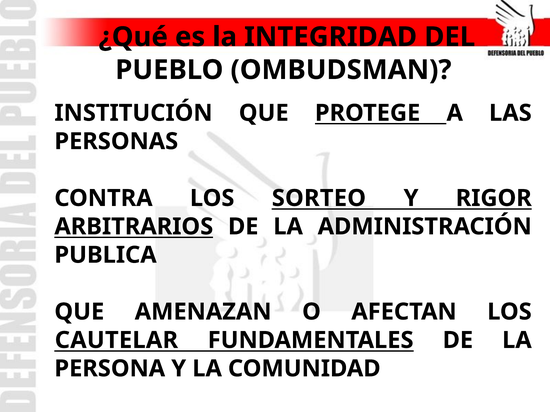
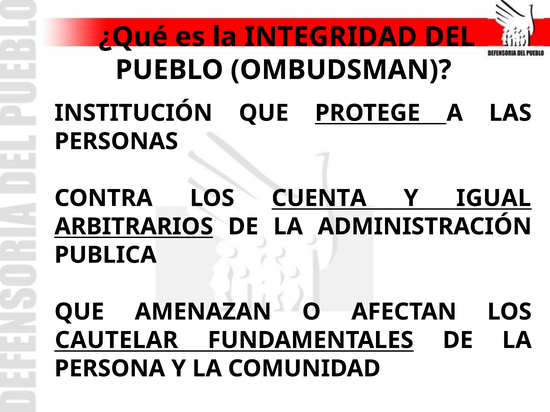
SORTEO: SORTEO -> CUENTA (319, 198)
RIGOR: RIGOR -> IGUAL (494, 198)
